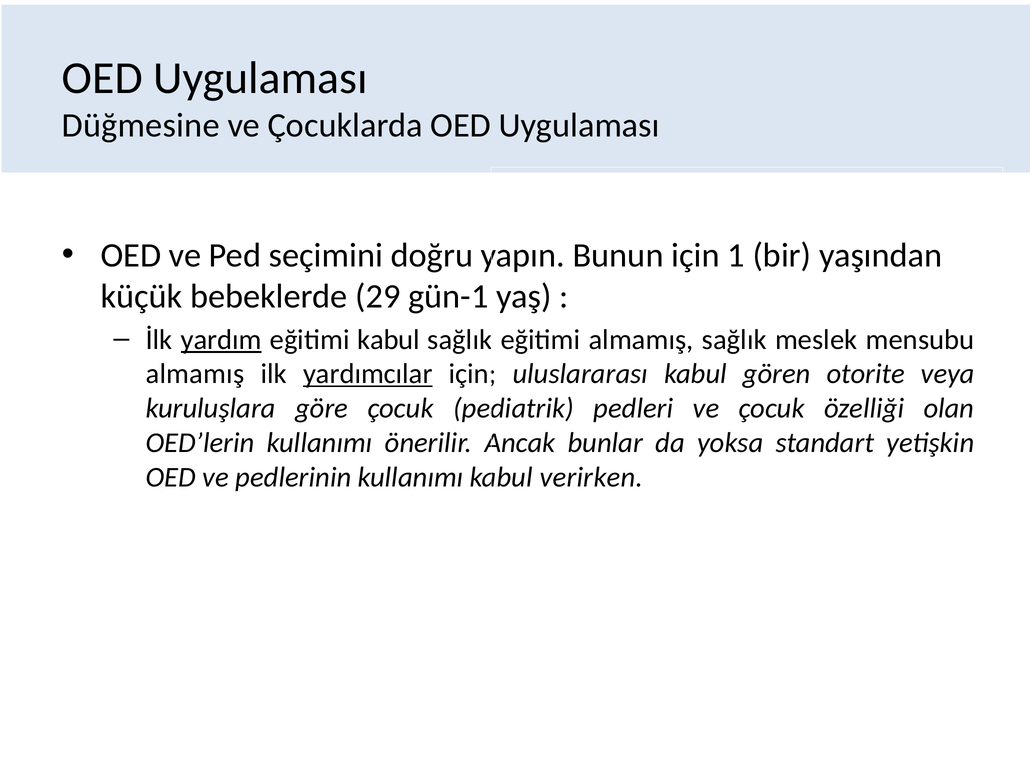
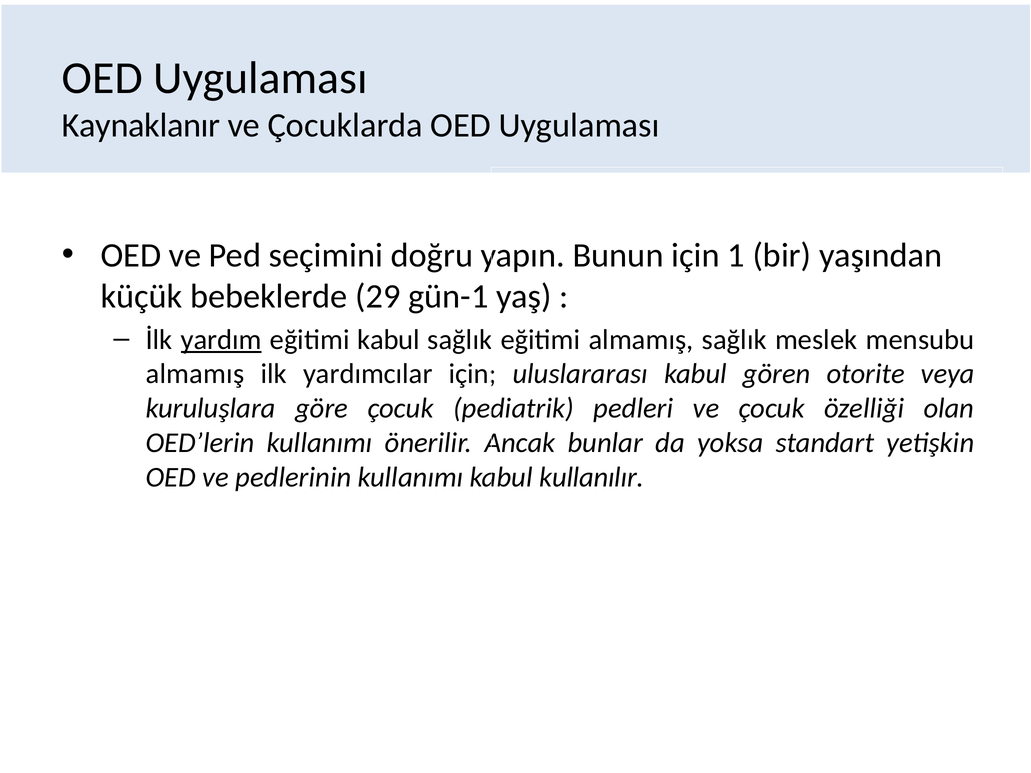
Düğmesine: Düğmesine -> Kaynaklanır (141, 125)
yardımcılar underline: present -> none (368, 374)
verirken: verirken -> kullanılır (592, 477)
